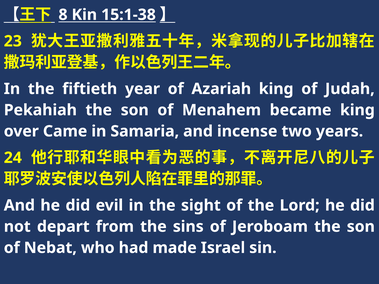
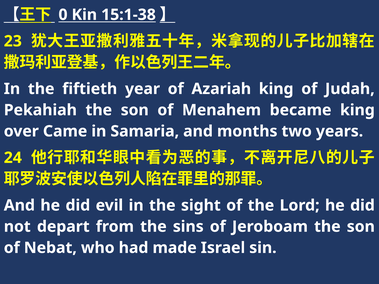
8: 8 -> 0 (63, 15)
incense: incense -> months (247, 131)
